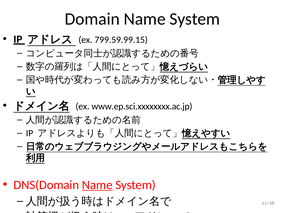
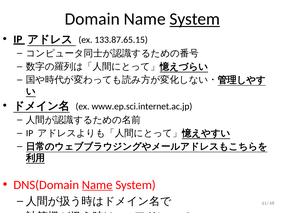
System underline: none -> present (195, 19)
799.59.99.15: 799.59.99.15 -> 133.87.65.15 (121, 40)
www.ep.sci.xxxxxxxx.ac.jp: www.ep.sci.xxxxxxxx.ac.jp -> www.ep.sci.internet.ac.jp (142, 106)
